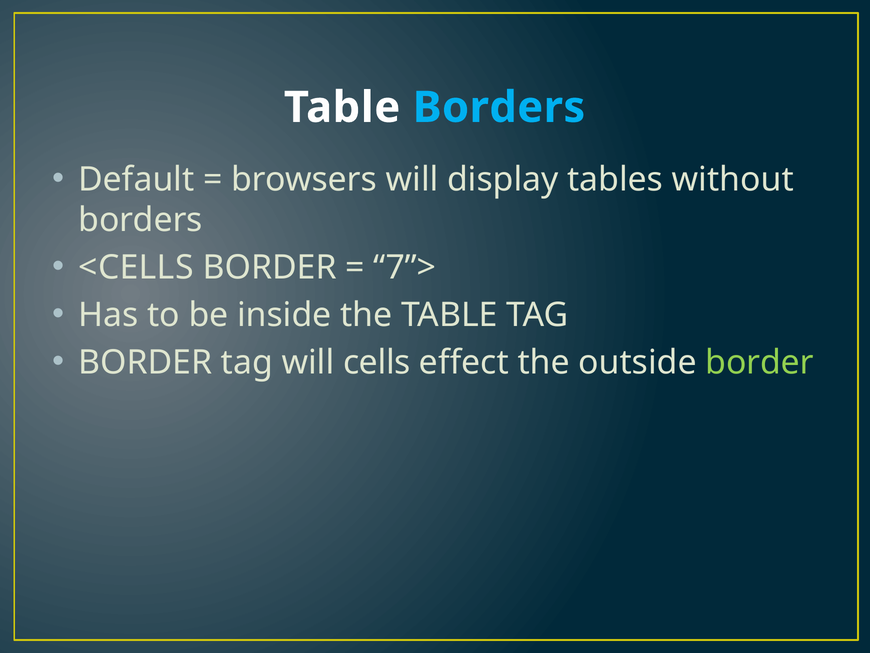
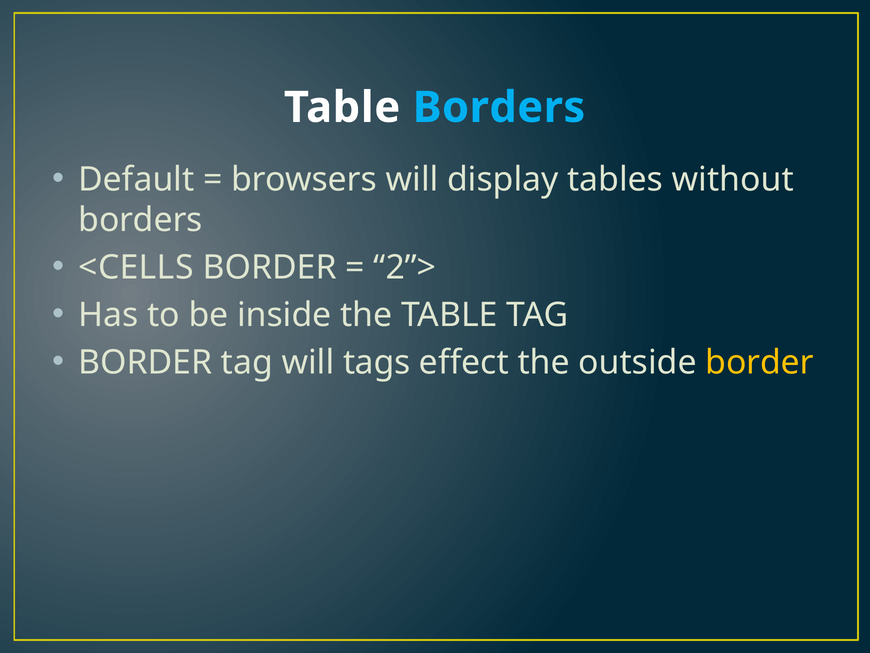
7”>: 7”> -> 2”> (405, 267)
cells: cells -> tags (377, 362)
border colour: light green -> yellow (760, 362)
